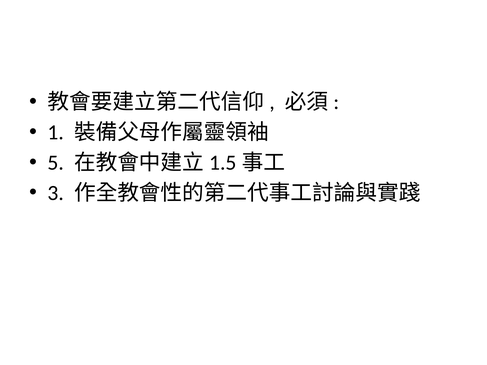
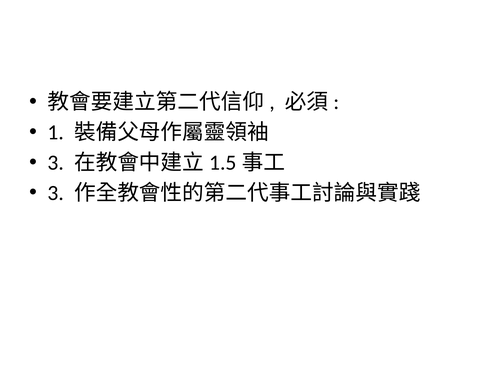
5: 5 -> 3 (56, 163)
